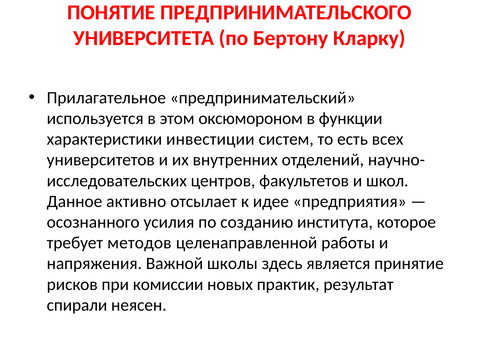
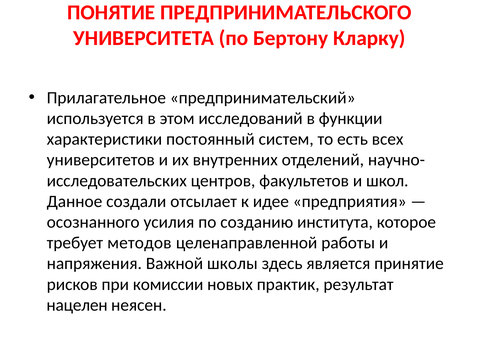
оксюмороном: оксюмороном -> исследований (251, 119)
инвестиции: инвестиции -> постоянный (210, 139)
активно: активно -> создали (136, 202)
спирали: спирали -> нацелен (77, 305)
